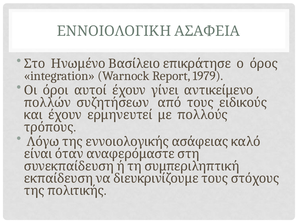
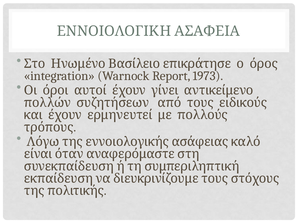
1979: 1979 -> 1973 (208, 76)
